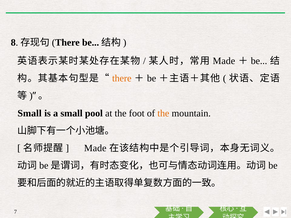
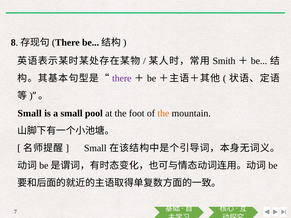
Made: Made -> Smith (224, 61)
there colour: orange -> purple (122, 78)
Made: Made -> Small (95, 148)
